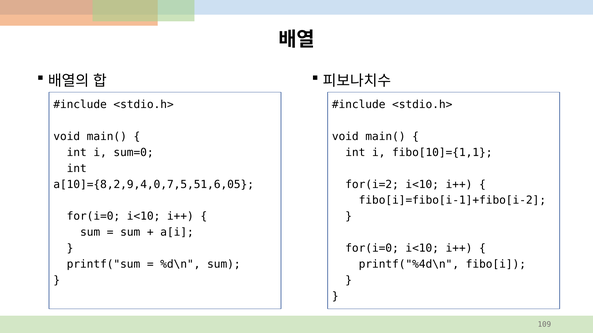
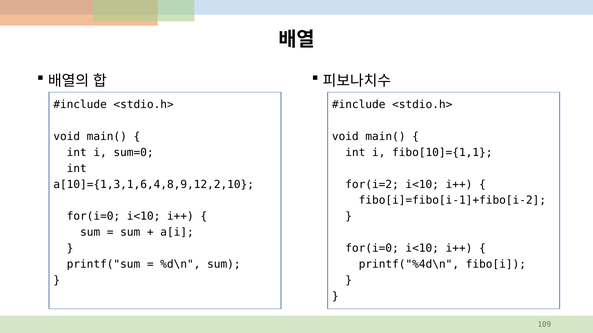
a[10]={8,2,9,4,0,7,5,51,6,05: a[10]={8,2,9,4,0,7,5,51,6,05 -> a[10]={1,3,1,6,4,8,9,12,2,10 (154, 185)
